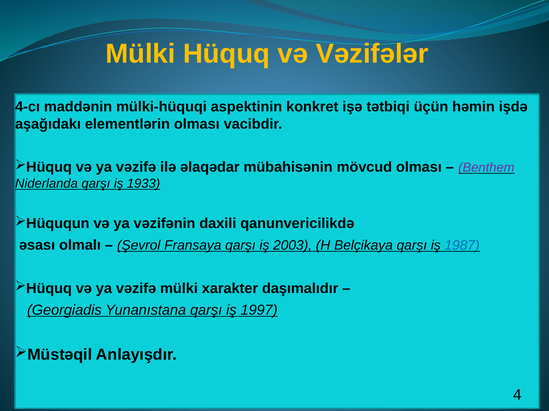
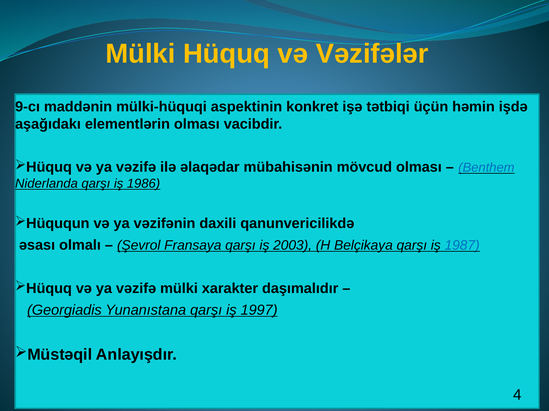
4-cı: 4-cı -> 9-cı (28, 107)
Benthem colour: purple -> blue (486, 168)
1933: 1933 -> 1986 (143, 184)
